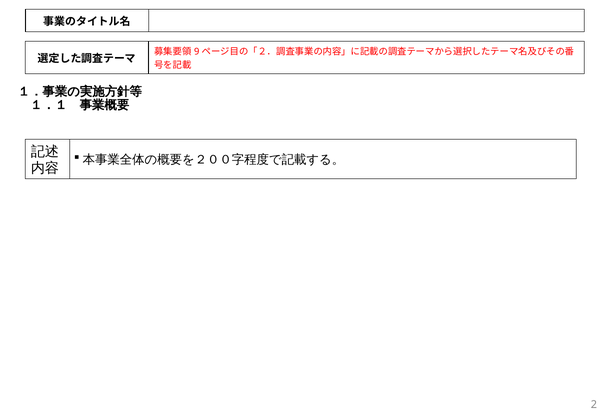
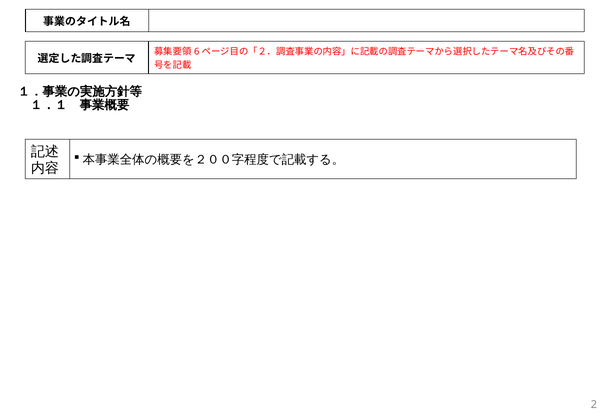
9: 9 -> 6 (197, 52)
